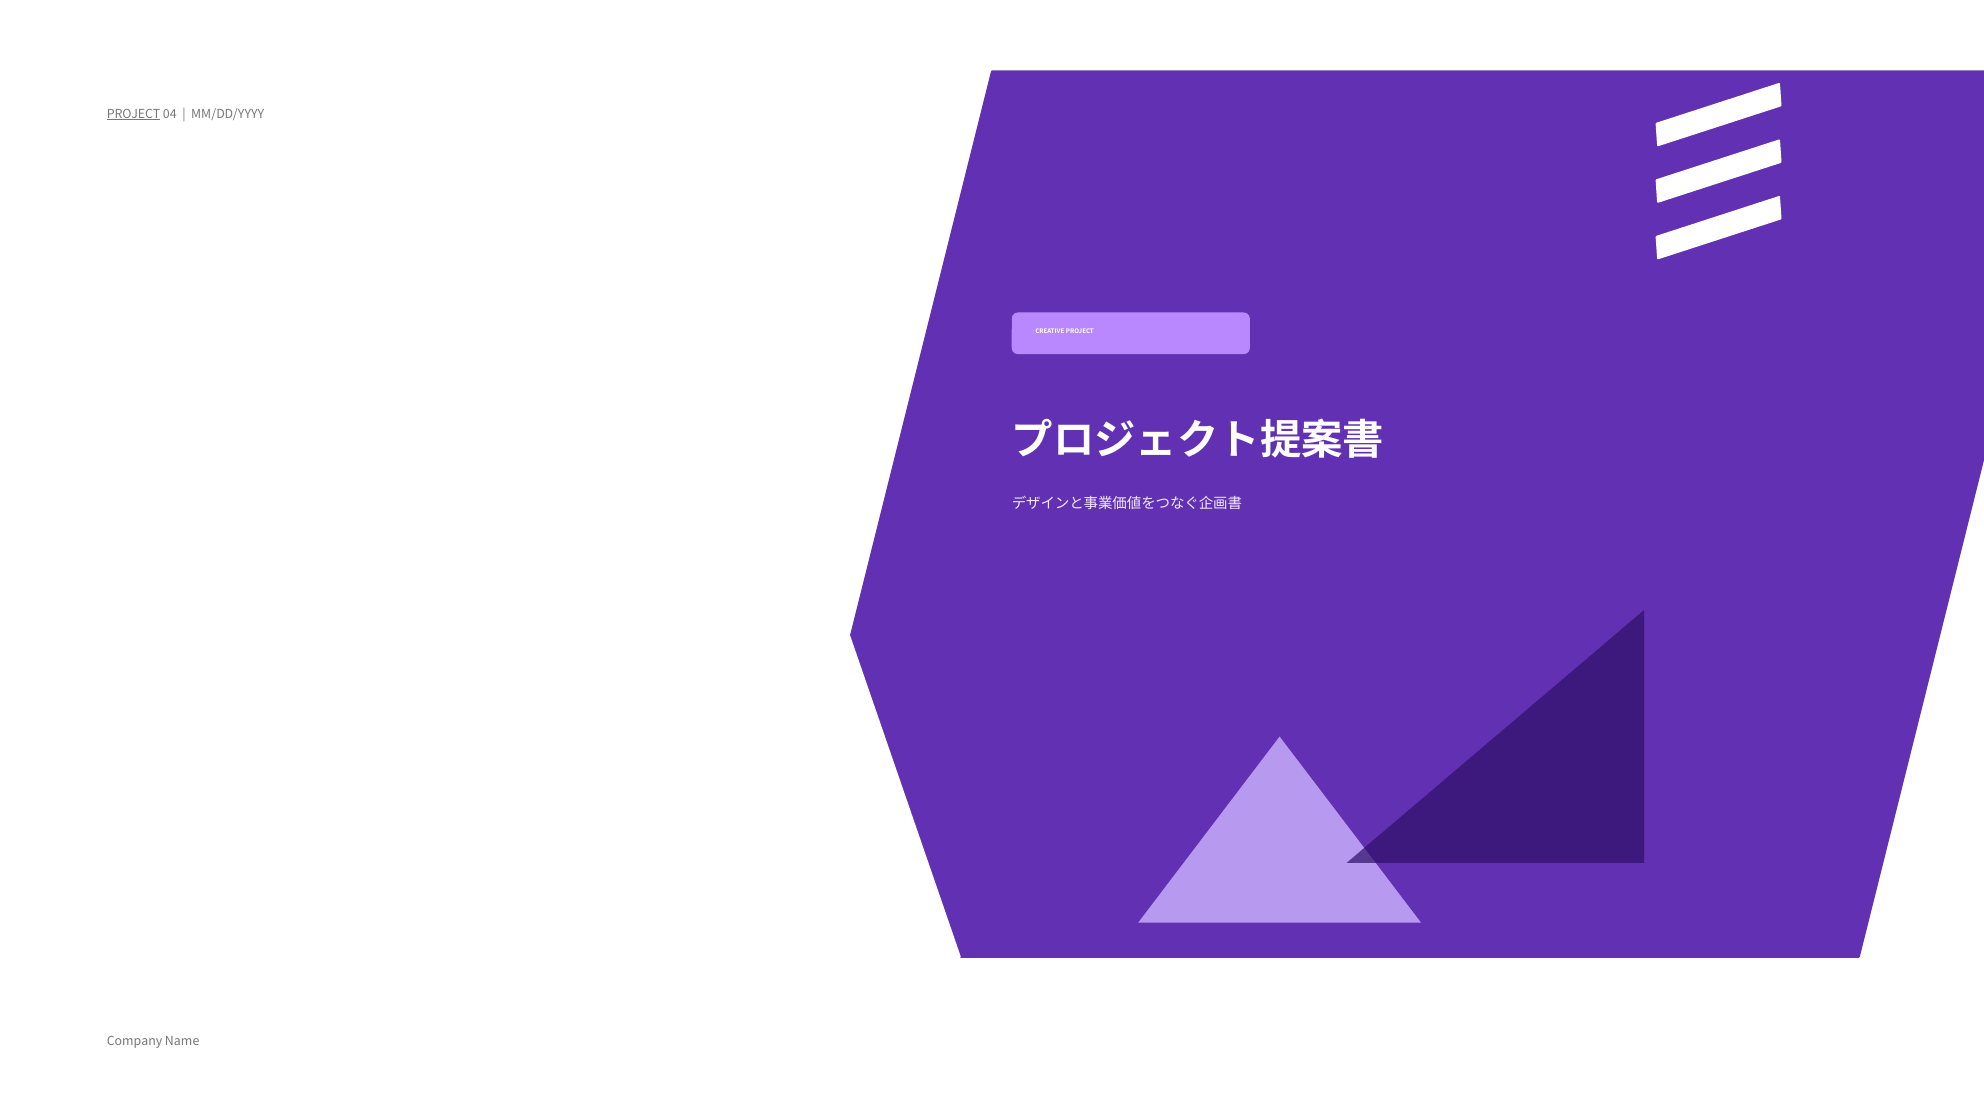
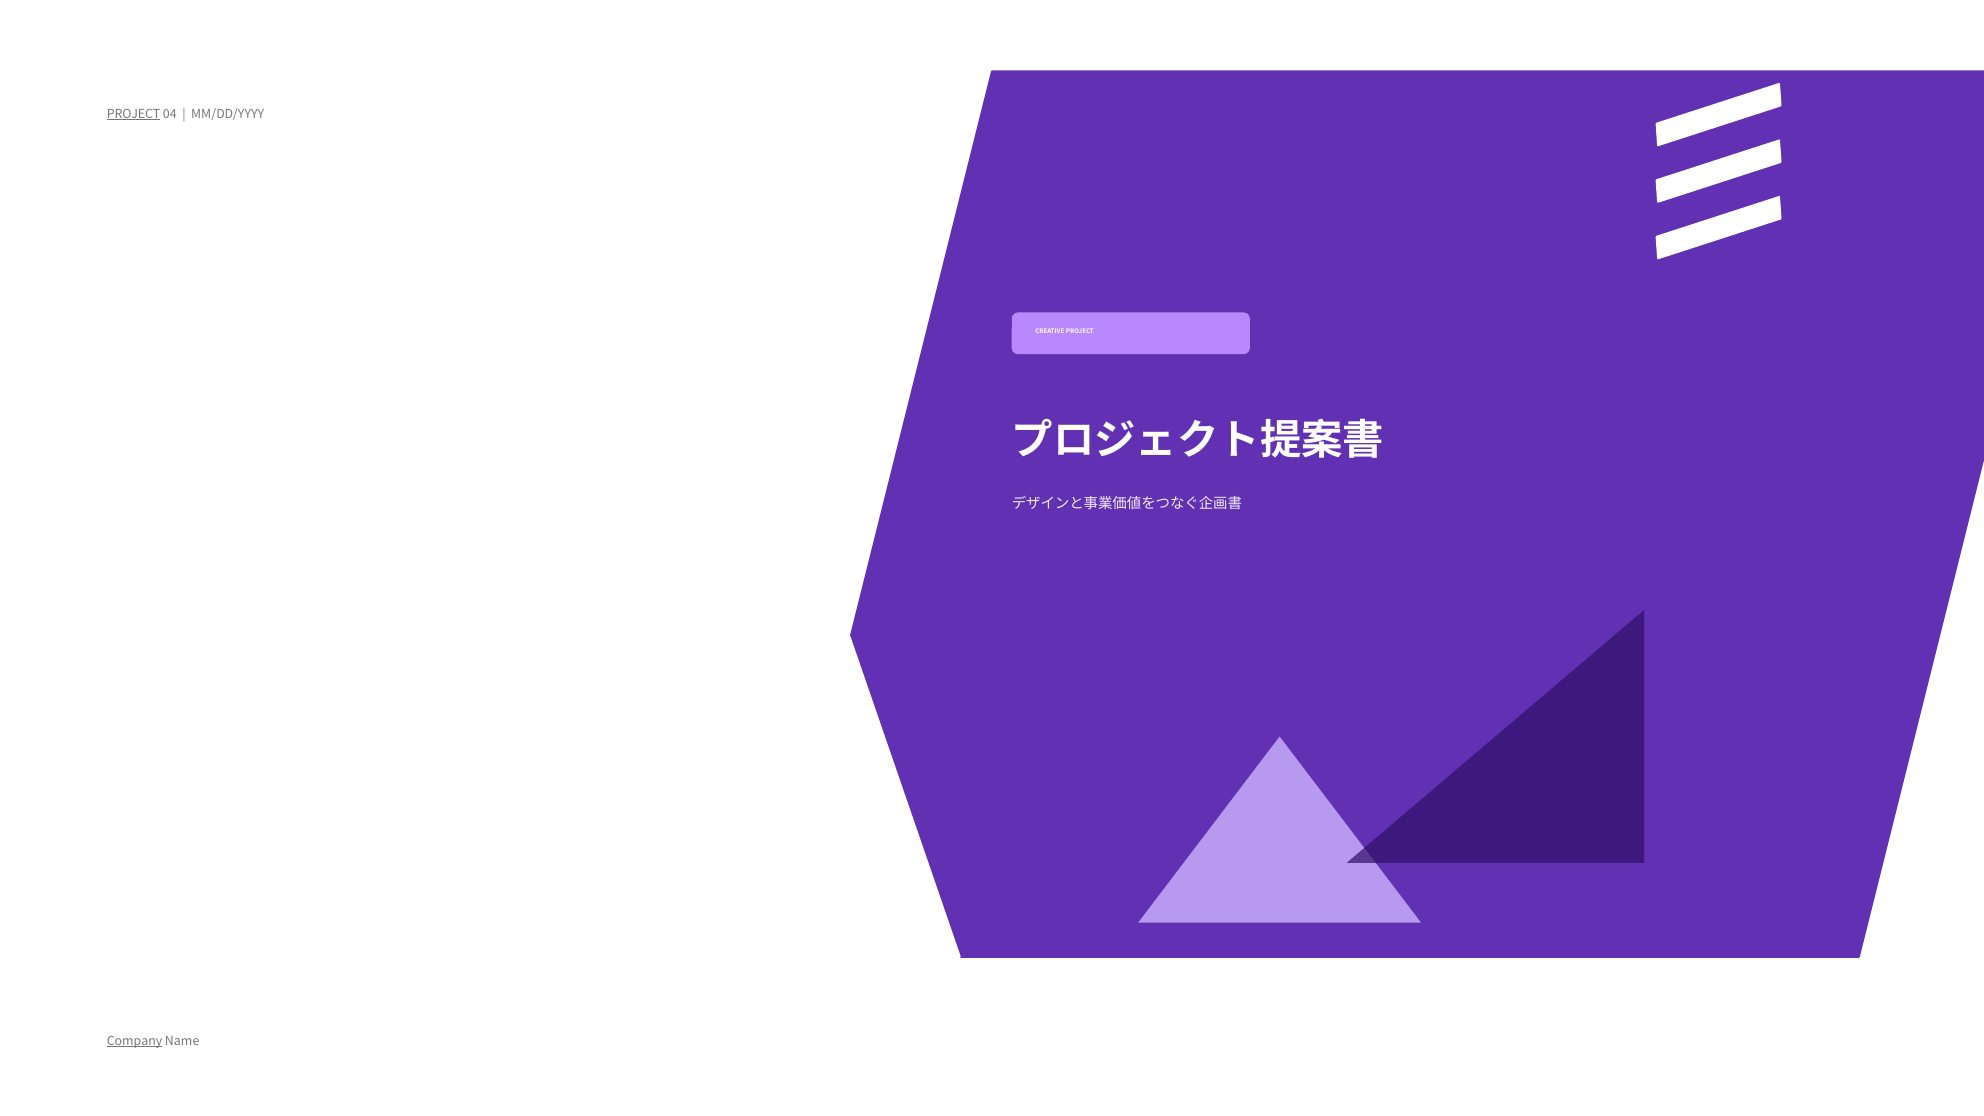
Company underline: none -> present (135, 1041)
